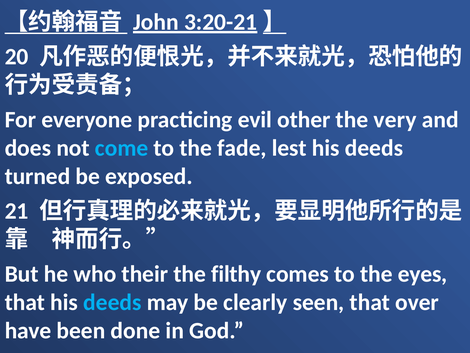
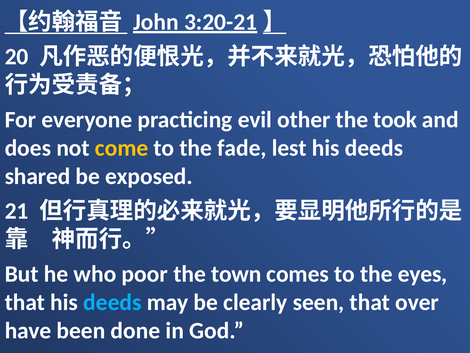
very: very -> took (395, 120)
come colour: light blue -> yellow (122, 148)
turned: turned -> shared (38, 176)
their: their -> poor (145, 274)
filthy: filthy -> town (236, 274)
